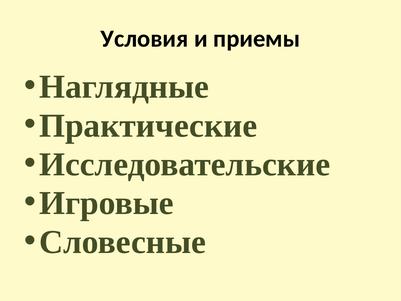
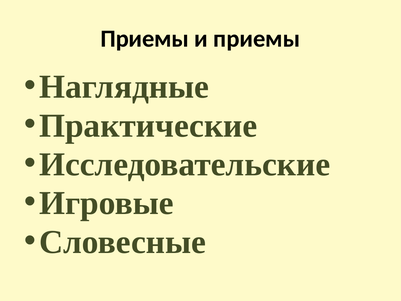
Условия: Условия -> Приемы (145, 39)
